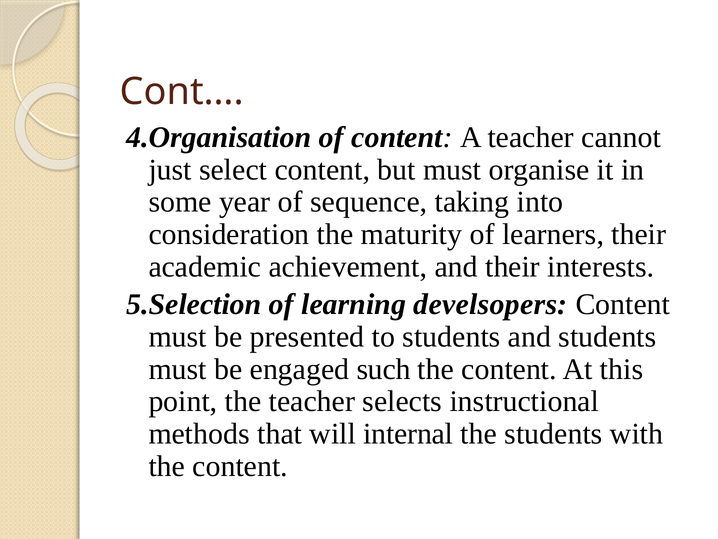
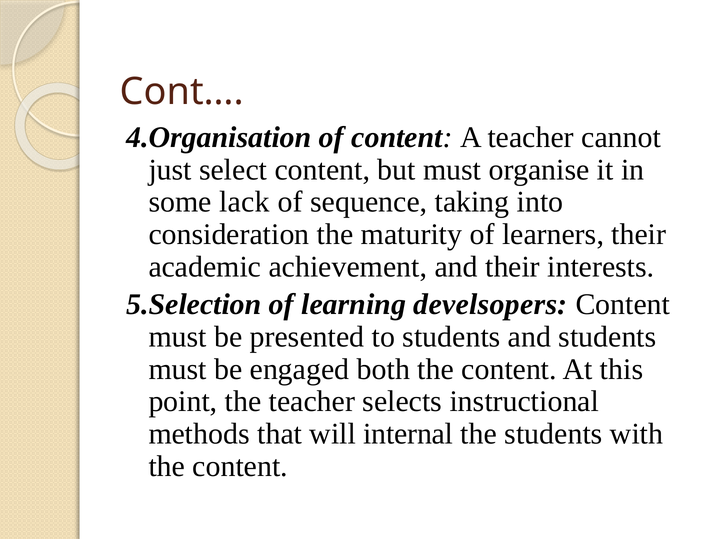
year: year -> lack (245, 202)
such: such -> both (383, 369)
